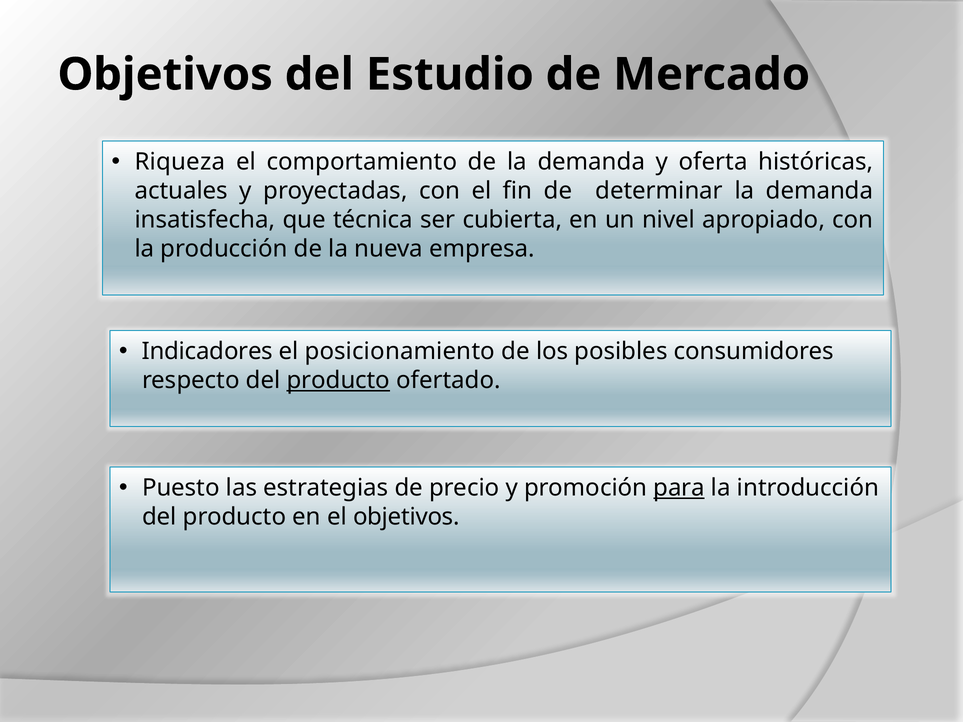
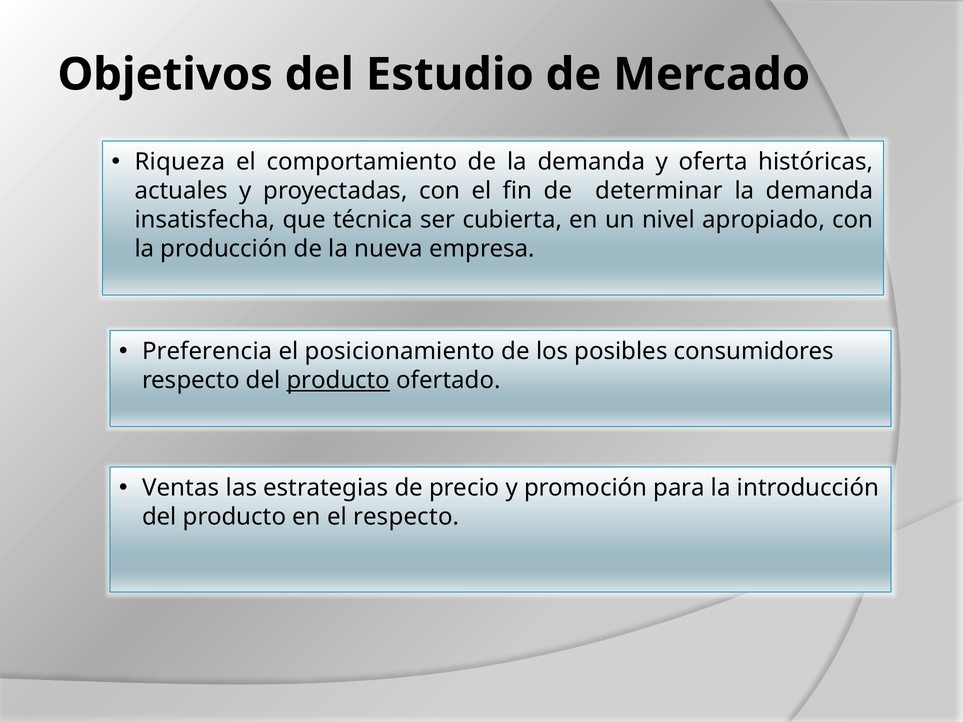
Indicadores: Indicadores -> Preferencia (207, 352)
Puesto: Puesto -> Ventas (181, 488)
para underline: present -> none (679, 488)
el objetivos: objetivos -> respecto (406, 517)
